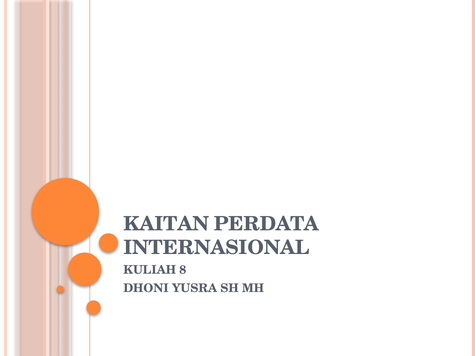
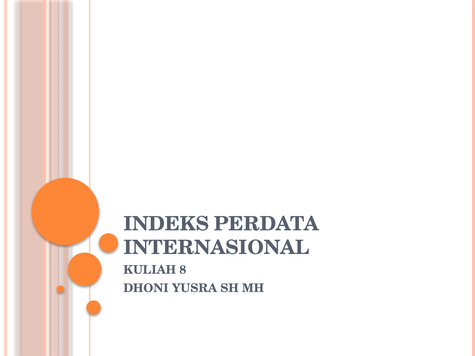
KAITAN: KAITAN -> INDEKS (166, 224)
